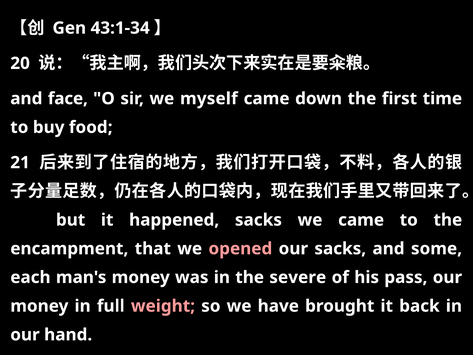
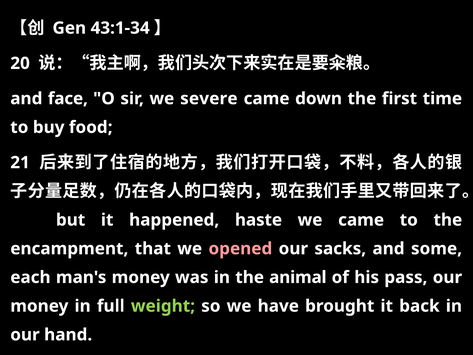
myself: myself -> severe (209, 99)
happened sacks: sacks -> haste (258, 220)
severe: severe -> animal (298, 277)
weight colour: pink -> light green (163, 306)
